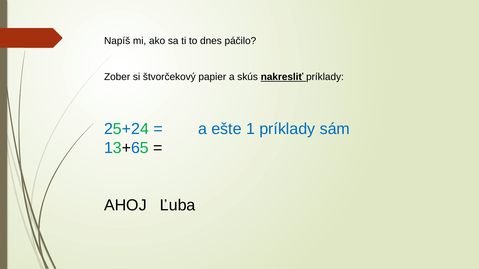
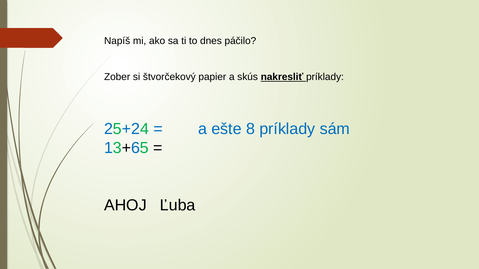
1: 1 -> 8 (251, 129)
